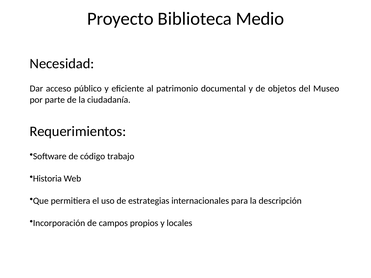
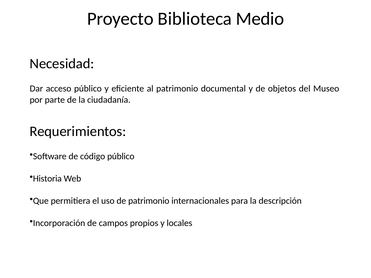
código trabajo: trabajo -> público (121, 157)
de estrategias: estrategias -> patrimonio (149, 201)
